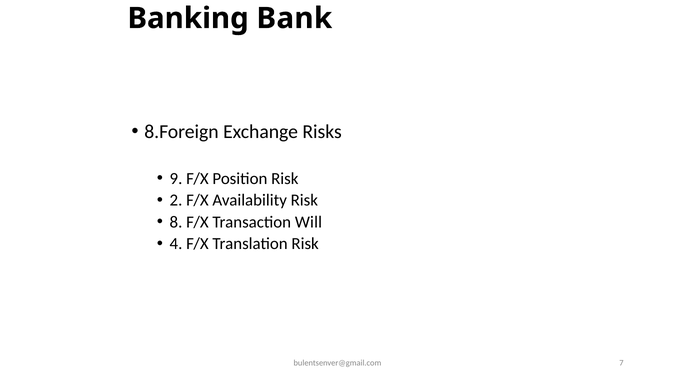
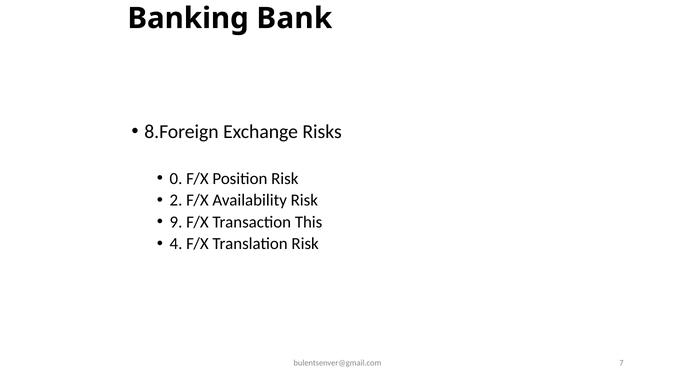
9: 9 -> 0 (176, 178)
8: 8 -> 9 (176, 222)
Will: Will -> This (309, 222)
